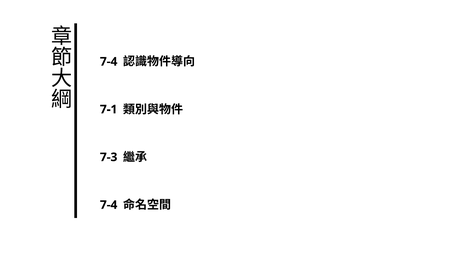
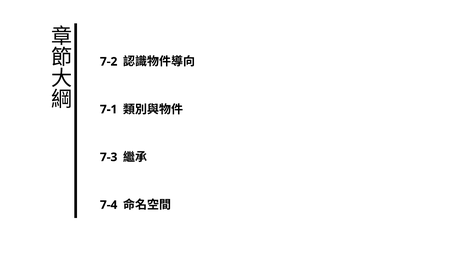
7-4: 7-4 -> 7-2 (109, 62)
